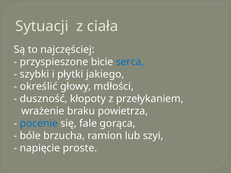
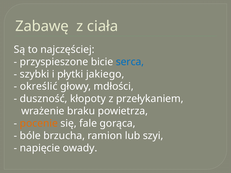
Sytuacji: Sytuacji -> Zabawę (42, 26)
pocenie colour: blue -> orange (39, 124)
proste: proste -> owady (80, 148)
